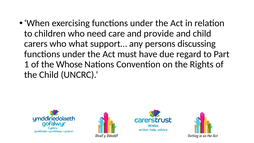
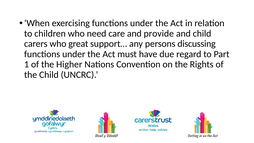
what: what -> great (78, 44)
Whose: Whose -> Higher (69, 64)
